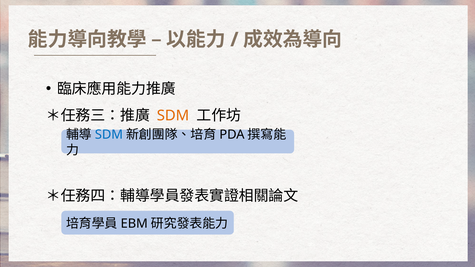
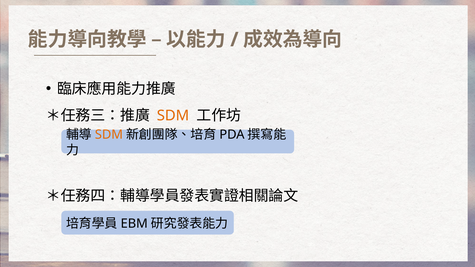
SDM colour: blue -> orange (109, 135)
